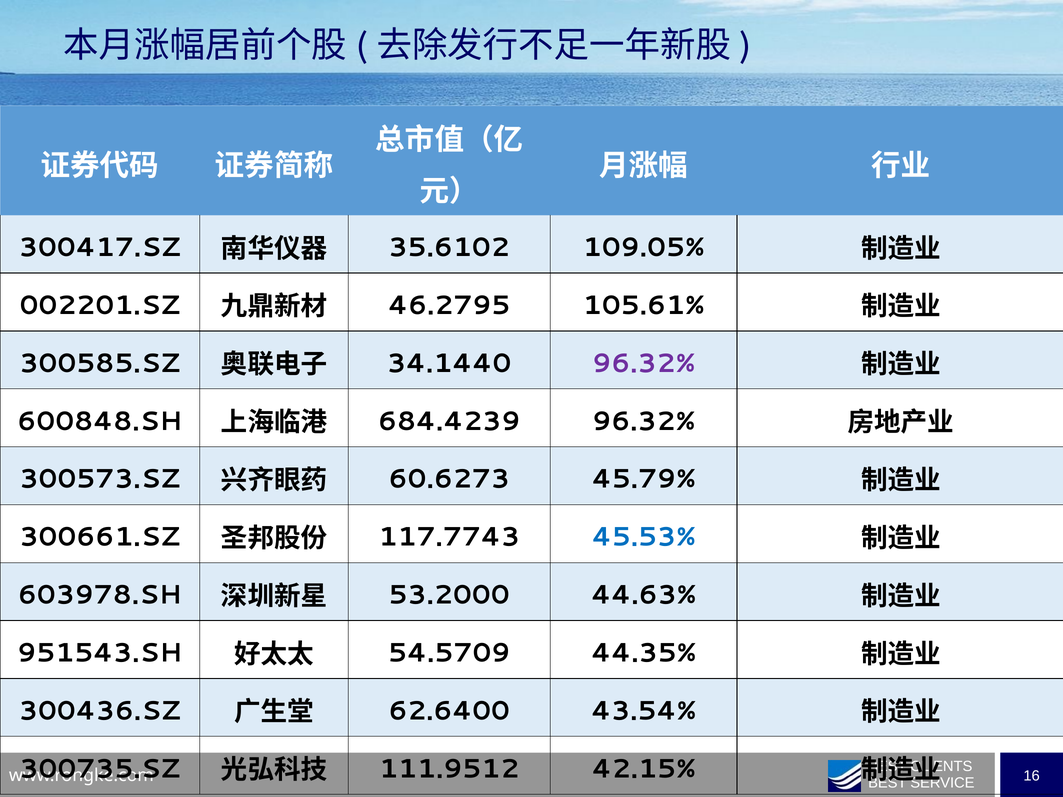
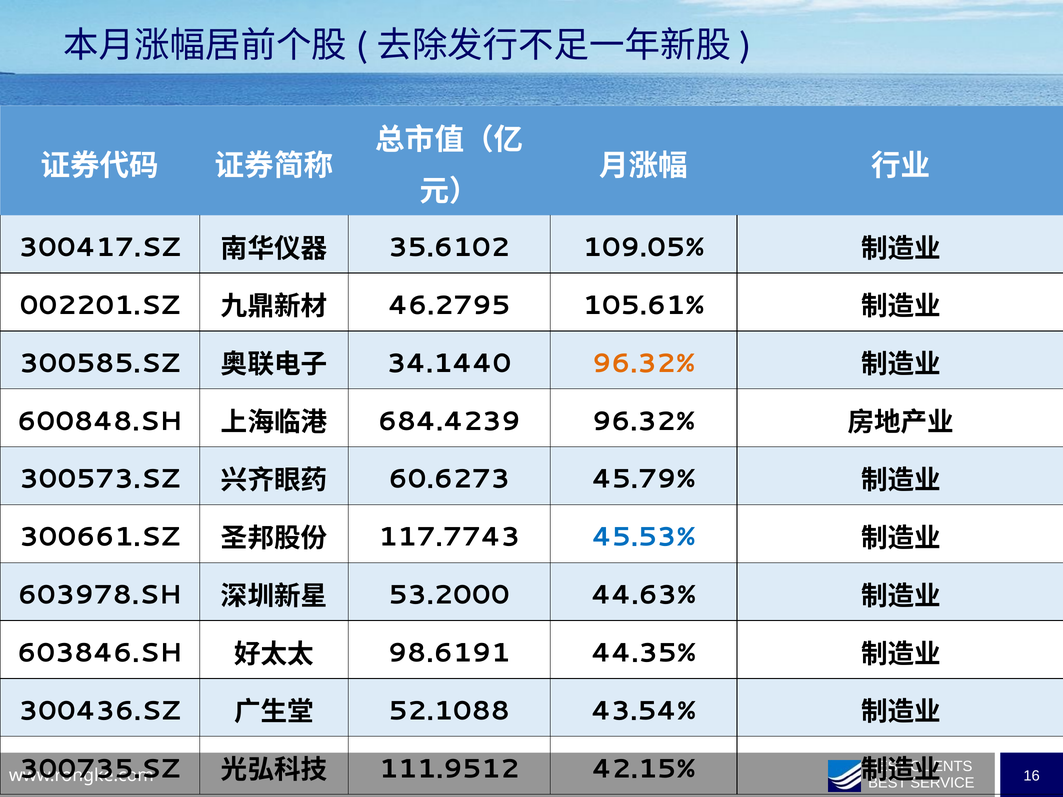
96.32% colour: purple -> orange (644, 363)
951543.SH: 951543.SH -> 603846.SH (100, 653)
54.5709: 54.5709 -> 98.6191 (449, 653)
62.6400: 62.6400 -> 52.1088 (449, 711)
